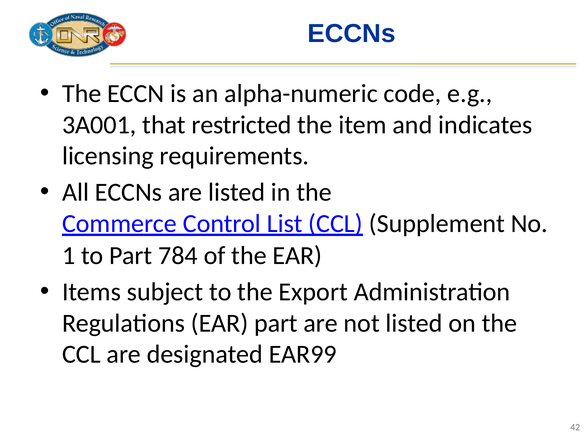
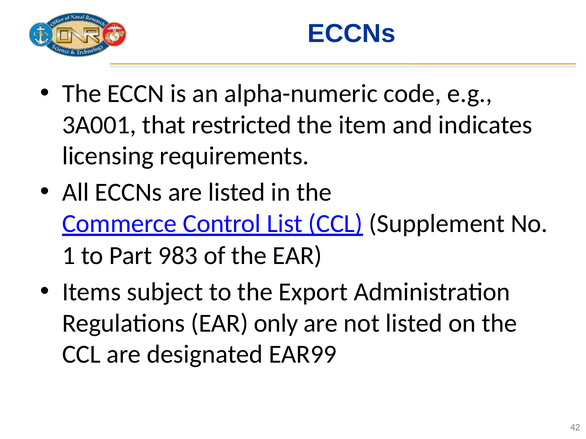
784: 784 -> 983 (178, 256)
EAR part: part -> only (276, 323)
